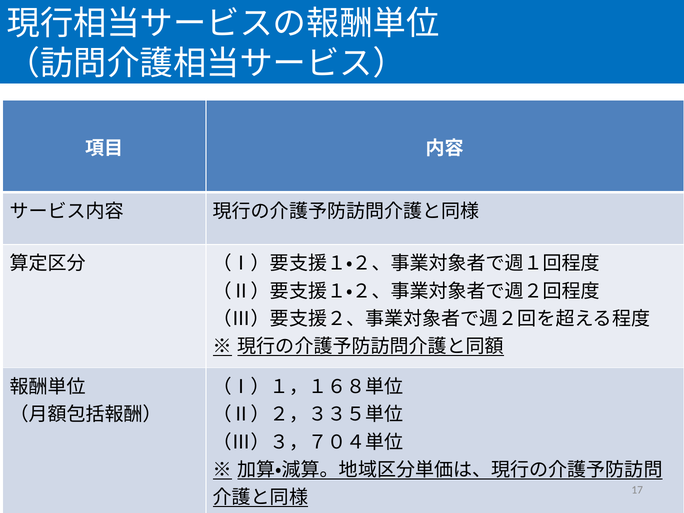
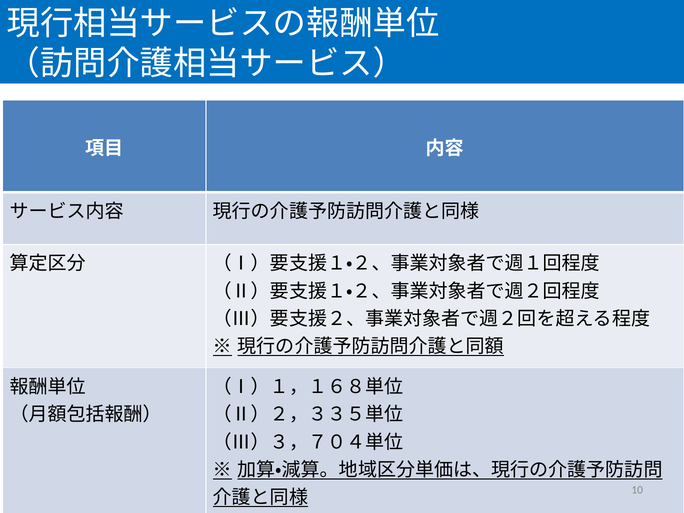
17: 17 -> 10 (637, 490)
